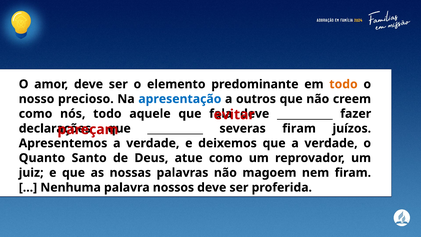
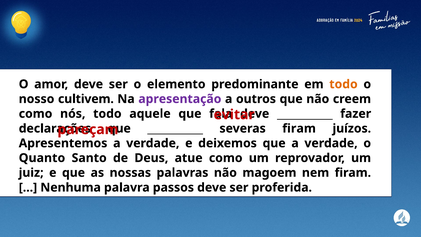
precioso: precioso -> cultivem (86, 99)
apresentação colour: blue -> purple (180, 99)
nossos: nossos -> passos (173, 187)
